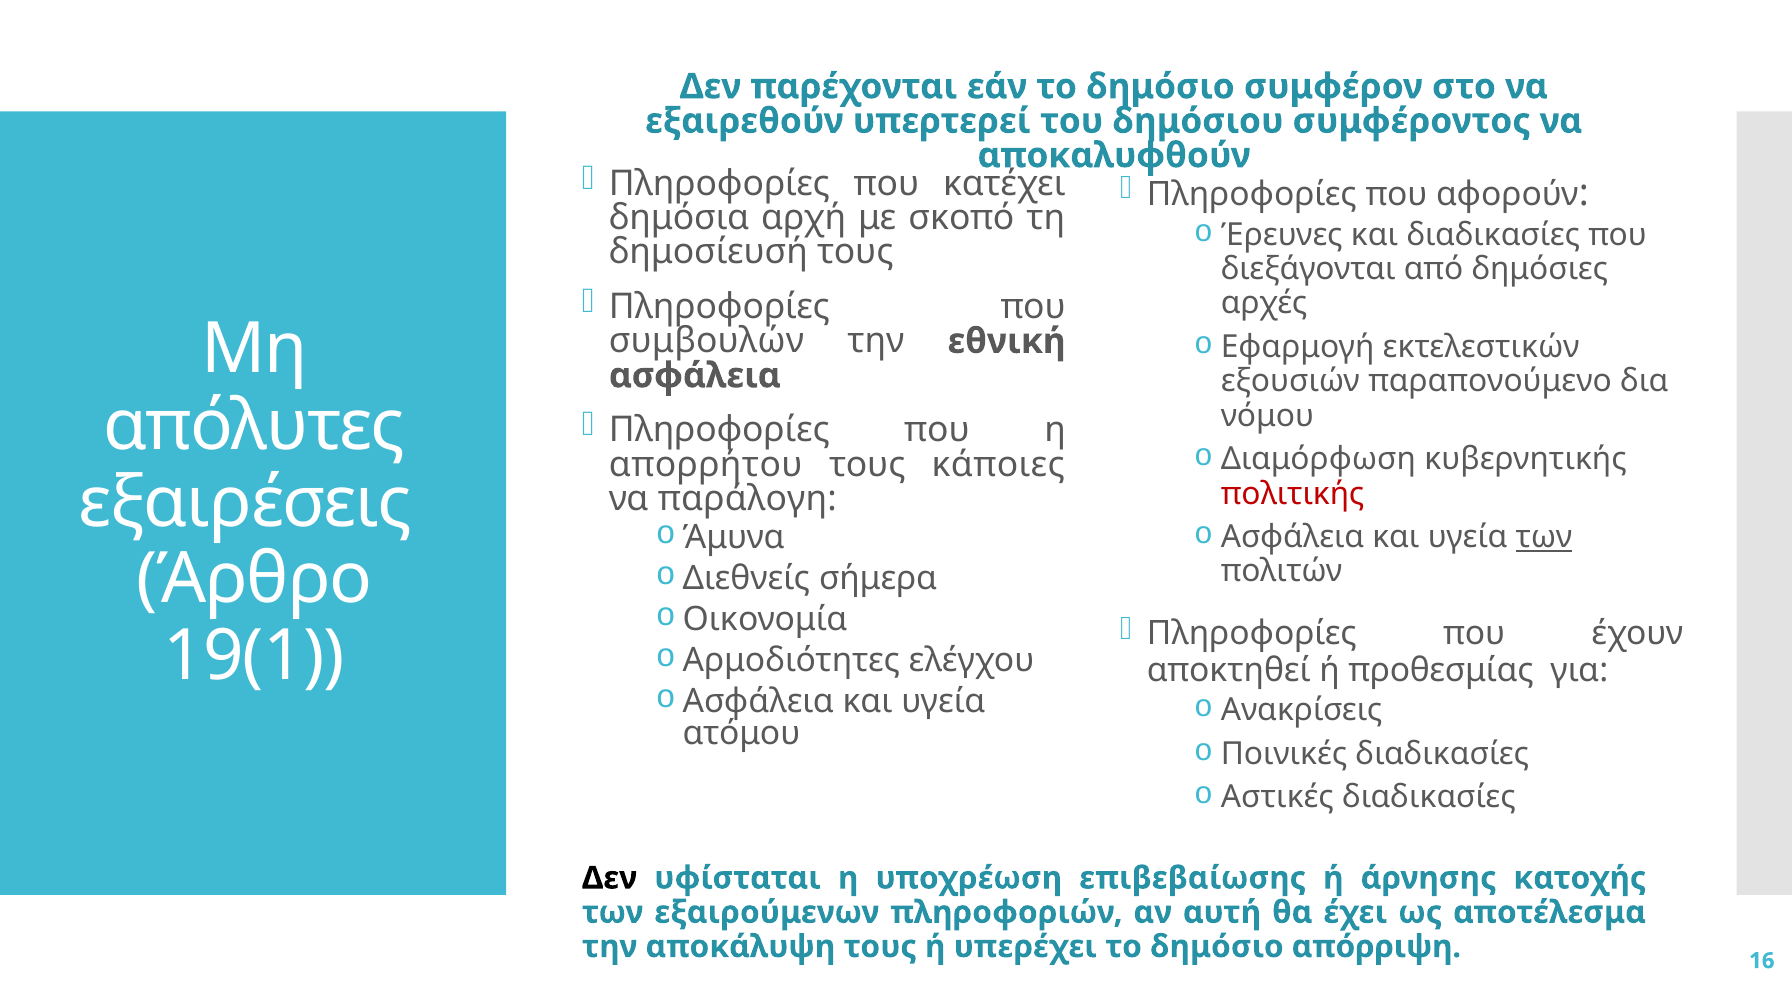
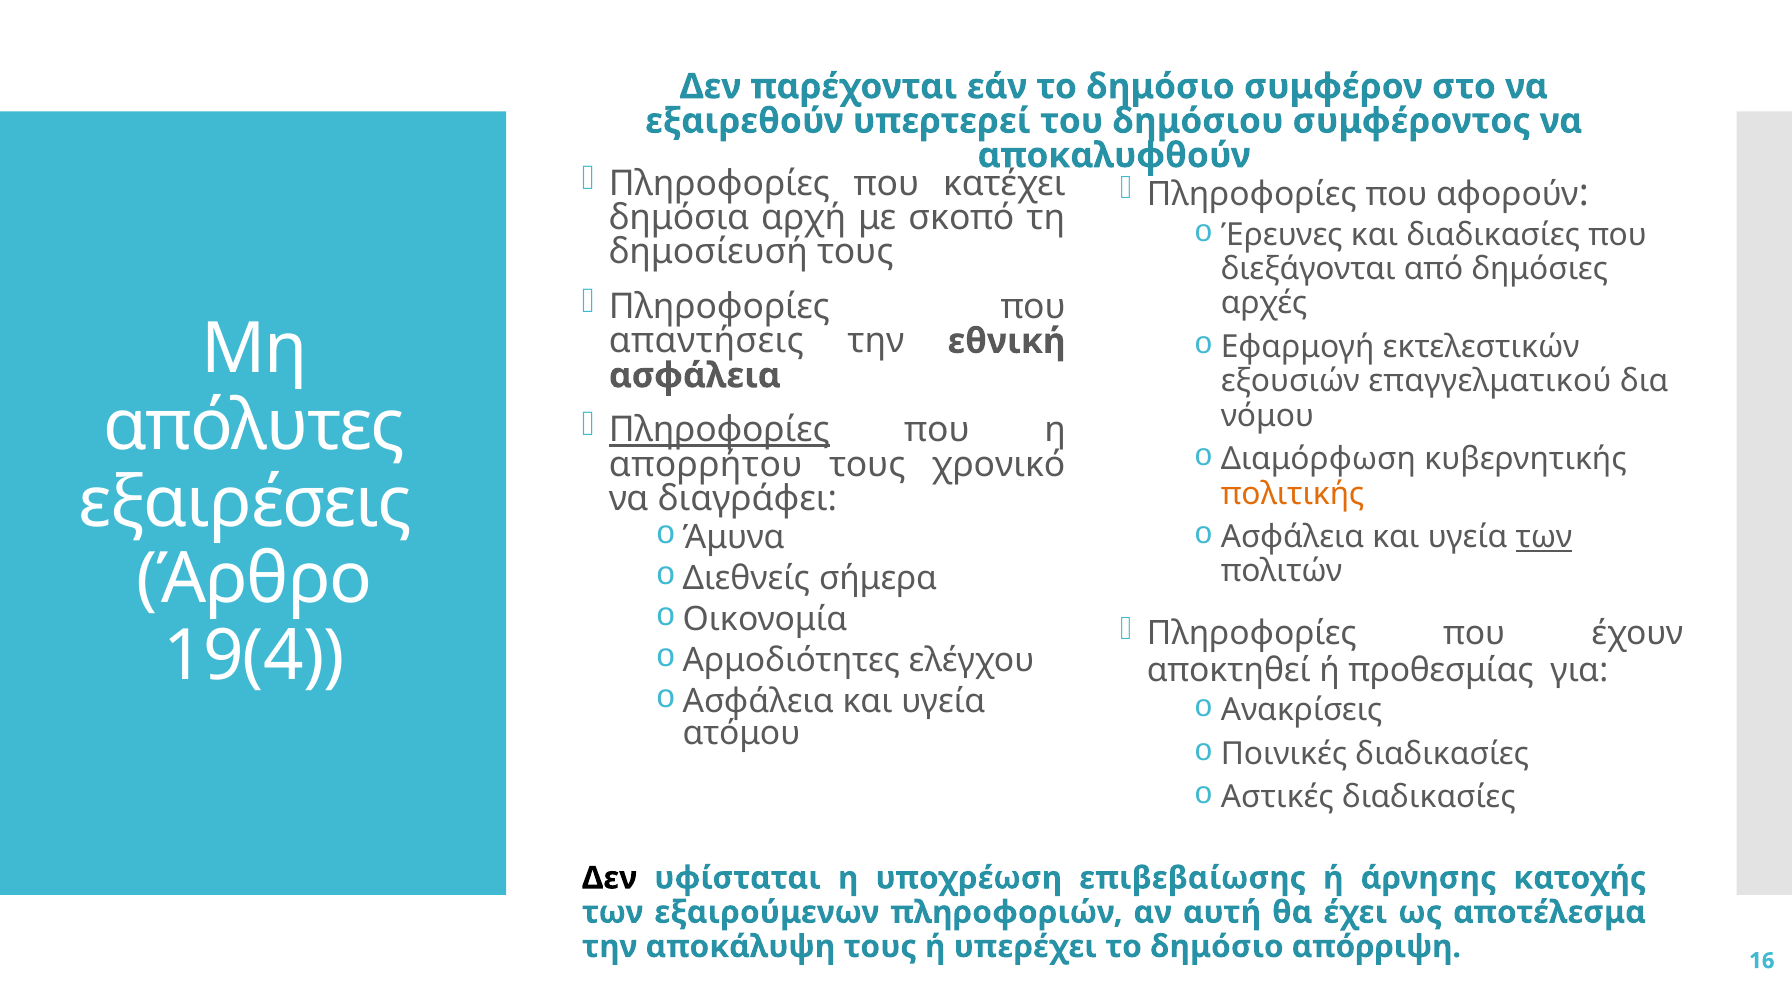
συμβουλών: συμβουλών -> απαντήσεις (706, 341)
παραπονούμενο: παραπονούμενο -> επαγγελματικού (1490, 381)
Πληροφορίες underline: none -> present (719, 430)
κάποιες: κάποιες -> χρονικό (998, 465)
πολιτικής colour: red -> orange (1293, 494)
παράλογη: παράλογη -> διαγράφει (747, 499)
19(1: 19(1 -> 19(4 (254, 656)
